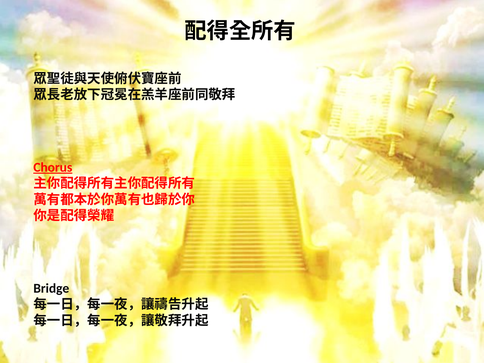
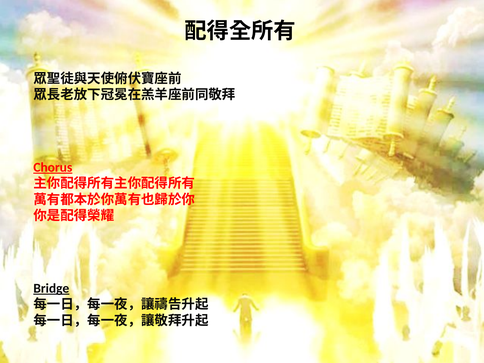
Bridge underline: none -> present (51, 288)
